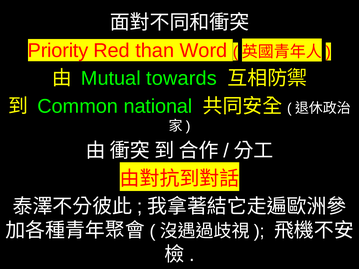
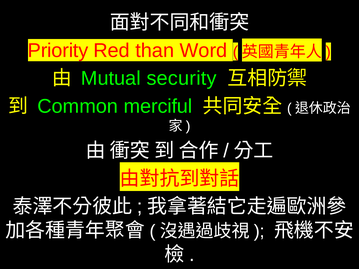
towards: towards -> security (182, 78)
national: national -> merciful (158, 106)
